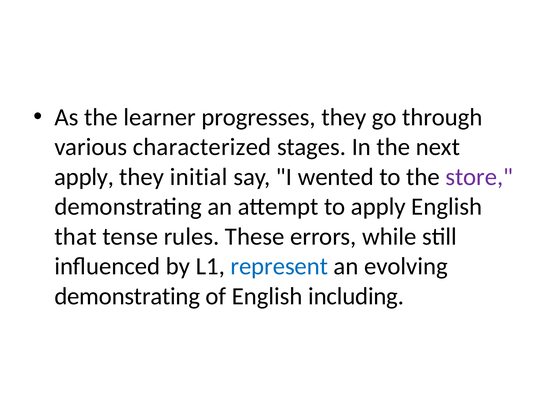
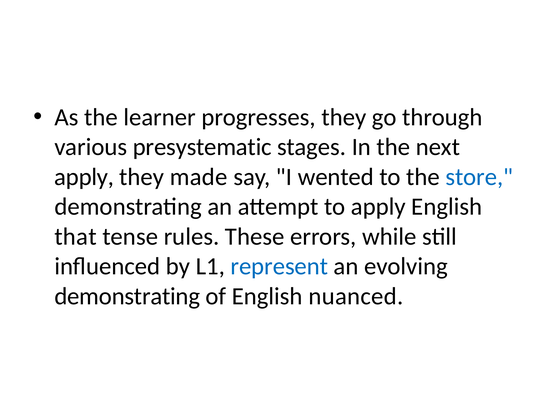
characterized: characterized -> presystematic (202, 147)
initial: initial -> made (199, 177)
store colour: purple -> blue (479, 177)
including: including -> nuanced (356, 296)
